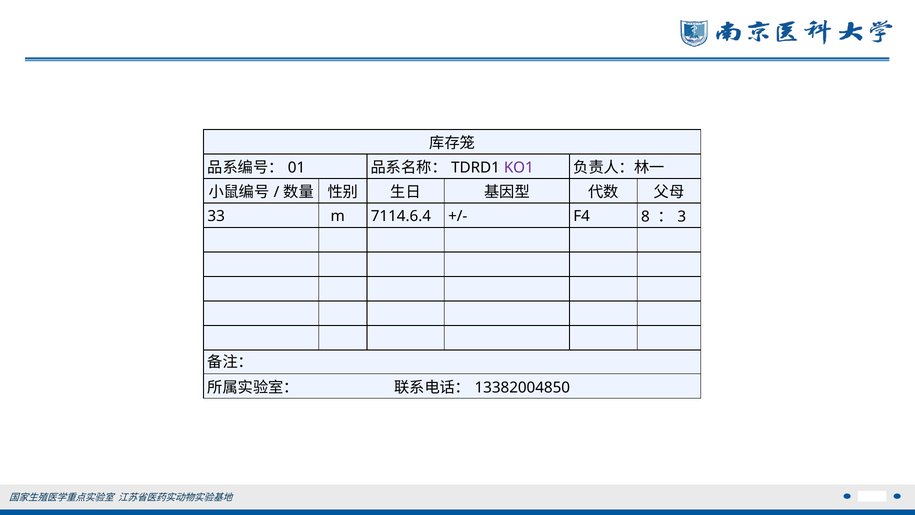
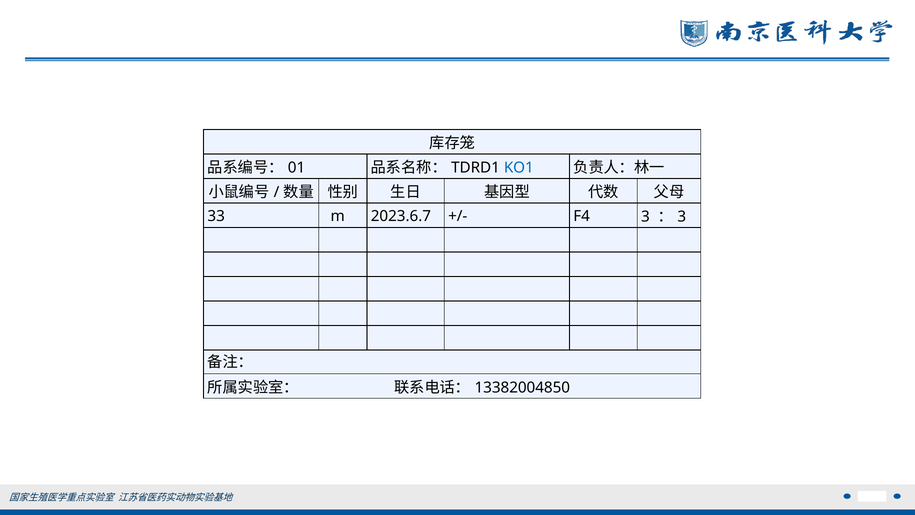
KO1 colour: purple -> blue (519, 168)
7114.6.4: 7114.6.4 -> 2023.6.7 (401, 216)
F4 8: 8 -> 3 (645, 217)
